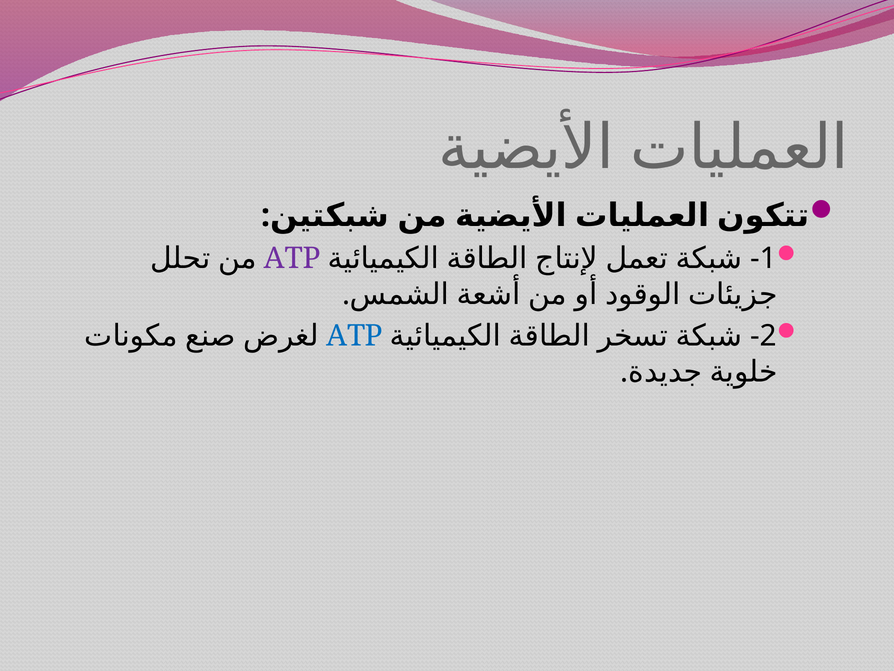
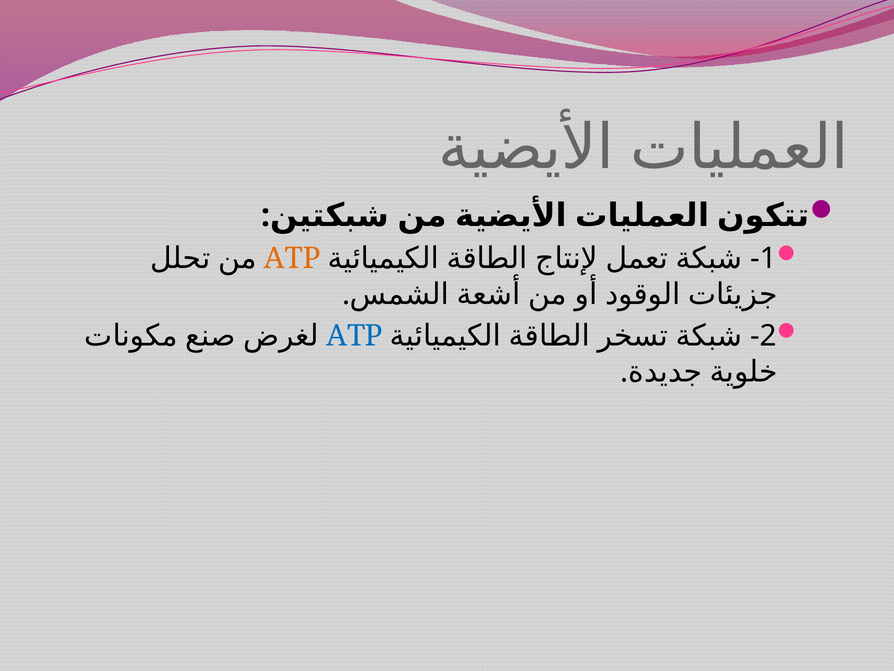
ATP colour: purple -> orange (292, 258)
